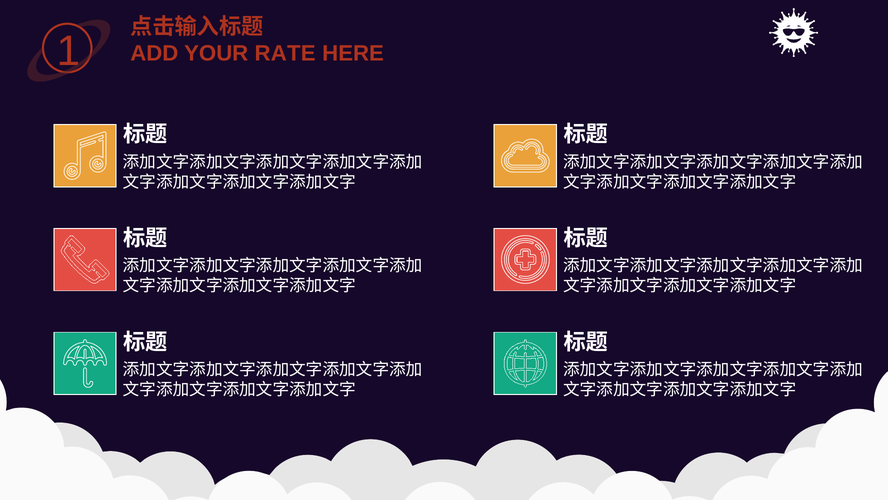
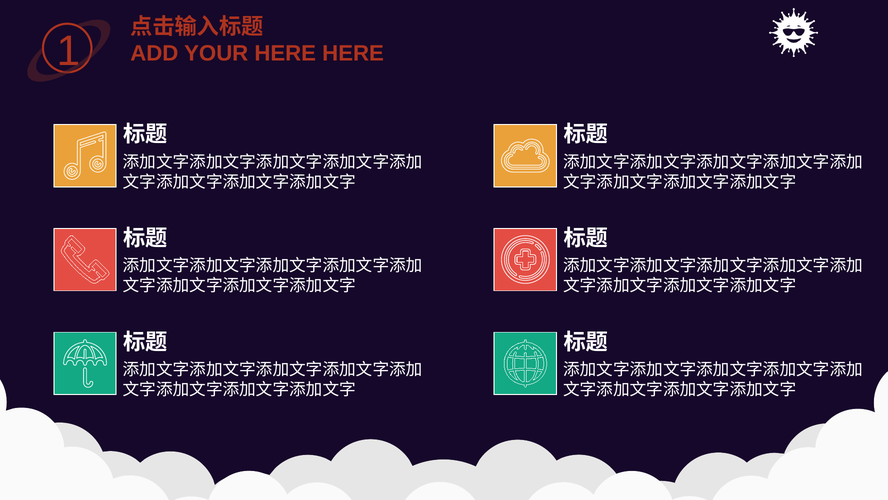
YOUR RATE: RATE -> HERE (285, 54)
